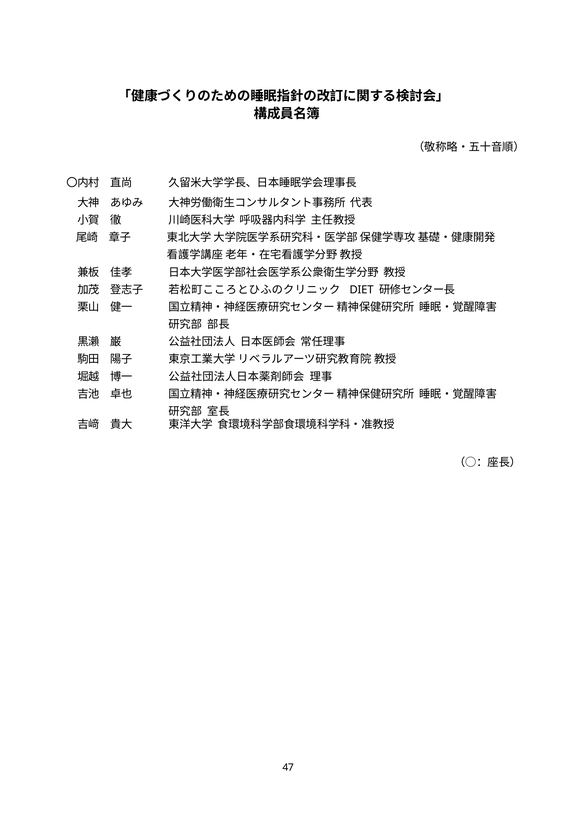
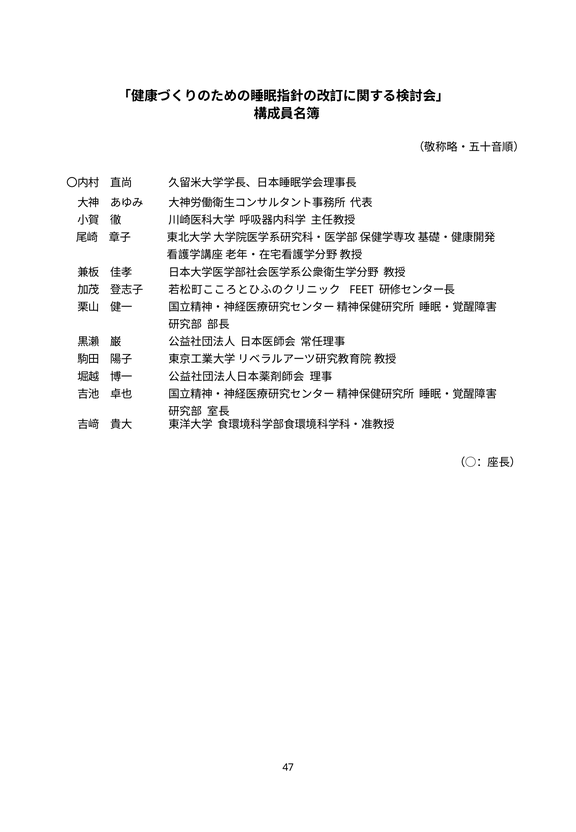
DIET: DIET -> FEET (362, 290)
